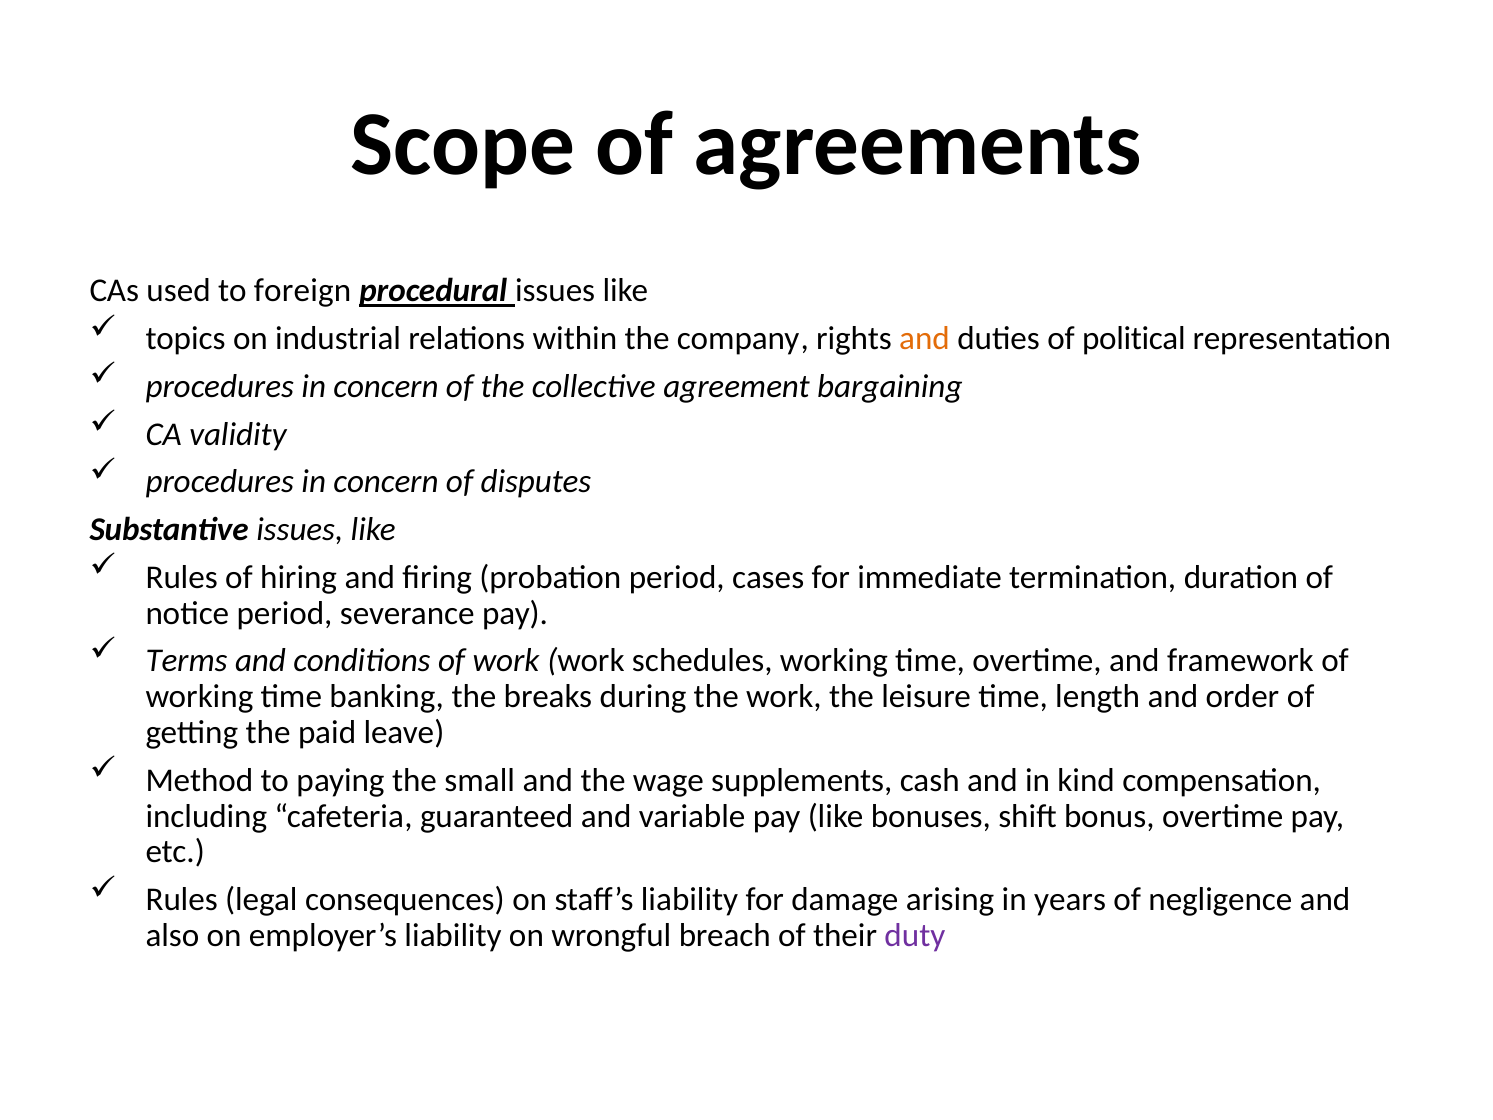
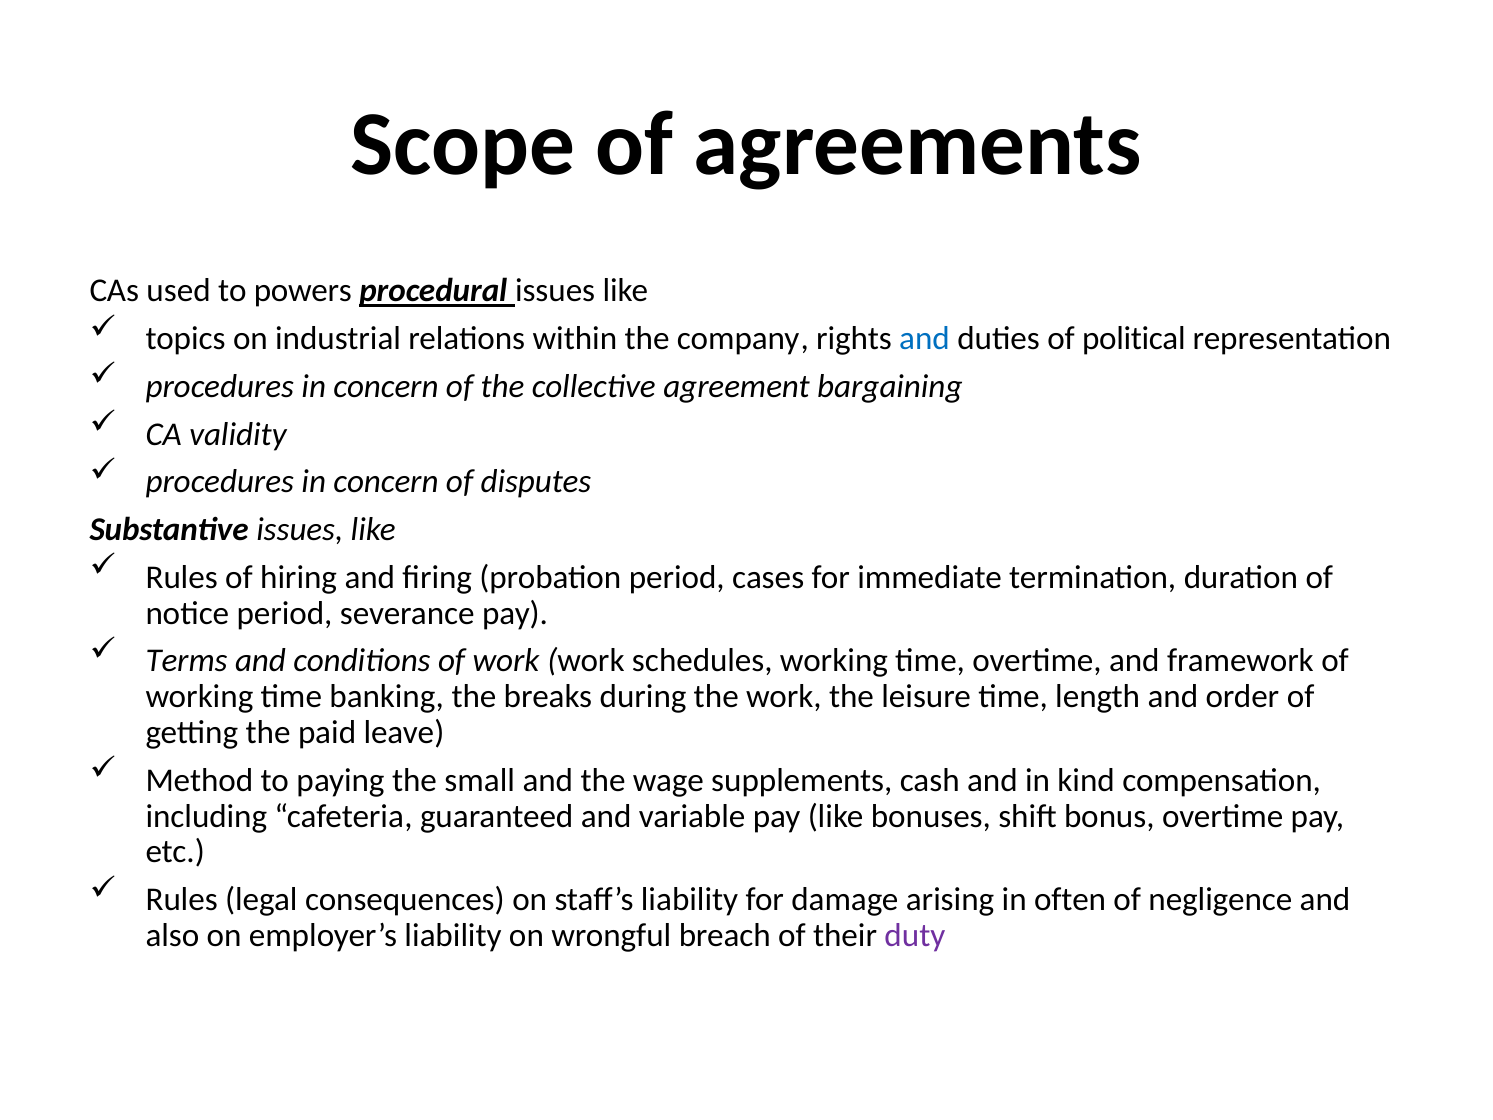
foreign: foreign -> powers (303, 291)
and colour: orange -> blue (925, 339)
years: years -> often (1070, 899)
